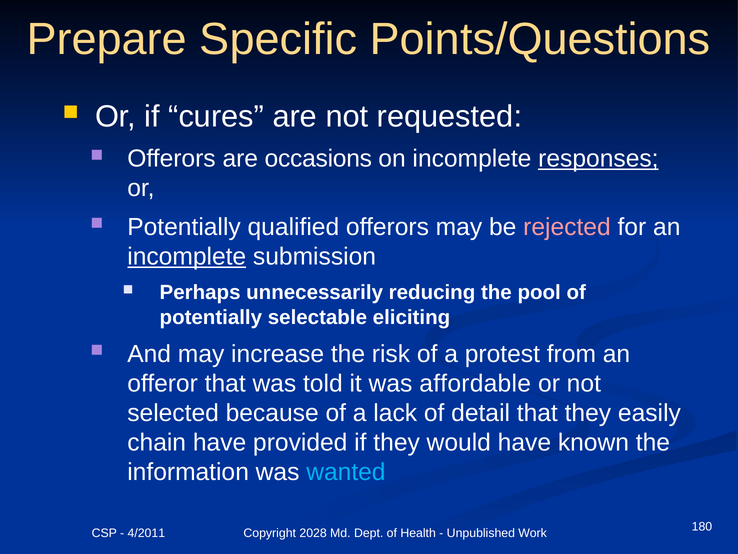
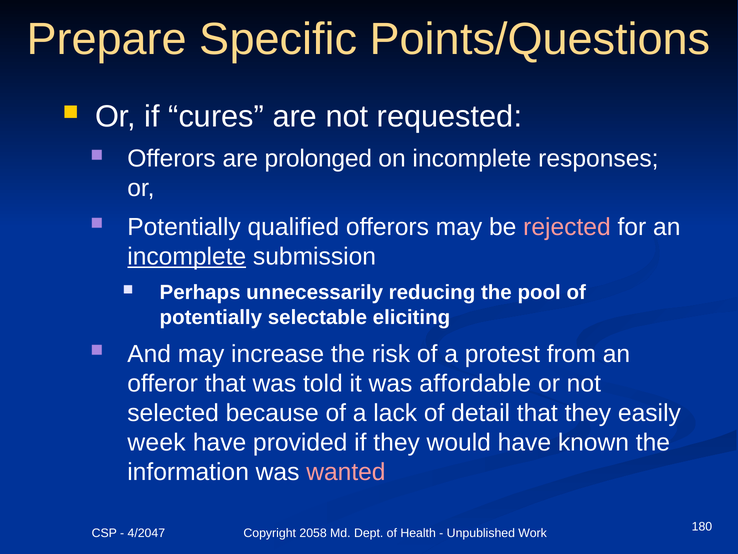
occasions: occasions -> prolonged (318, 159)
responses underline: present -> none (598, 159)
chain: chain -> week (157, 442)
wanted colour: light blue -> pink (346, 472)
4/2011: 4/2011 -> 4/2047 (146, 533)
2028: 2028 -> 2058 (313, 533)
